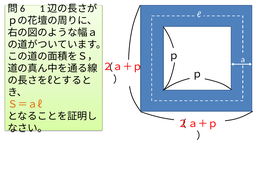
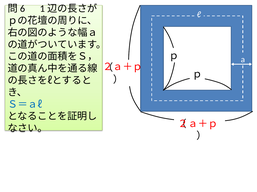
Ｓ＝ａℓ colour: orange -> blue (25, 105)
